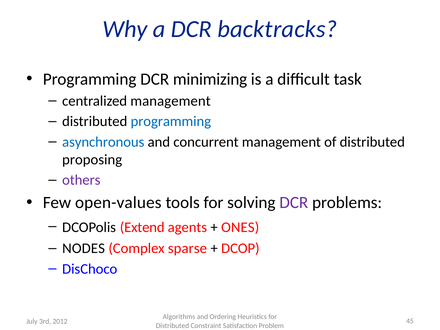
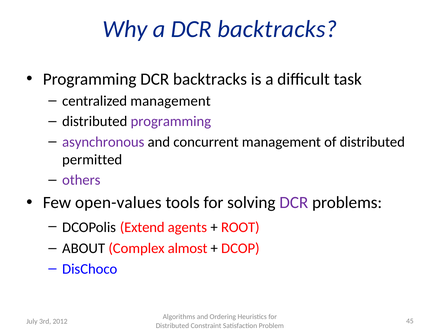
Programming DCR minimizing: minimizing -> backtracks (210, 79)
programming colour: blue -> purple (171, 121)
asynchronous colour: blue -> purple (103, 142)
proposing: proposing -> permitted (92, 160)
ONES: ONES -> ROOT (240, 227)
NODES: NODES -> ABOUT (84, 248)
sparse: sparse -> almost (188, 248)
